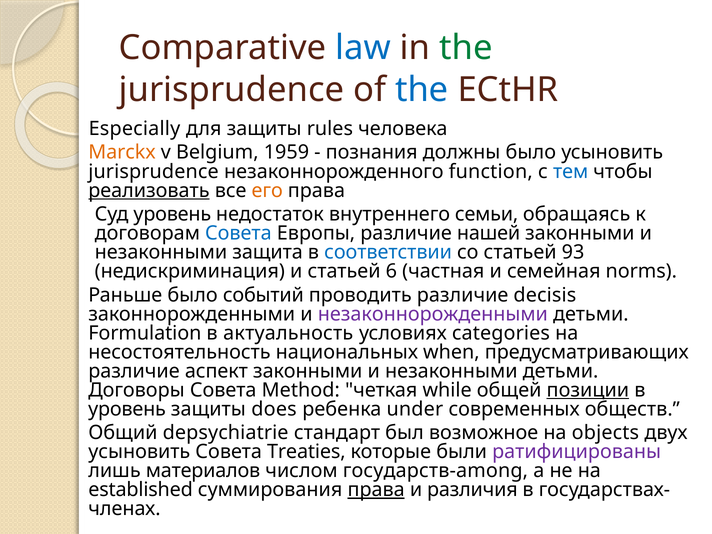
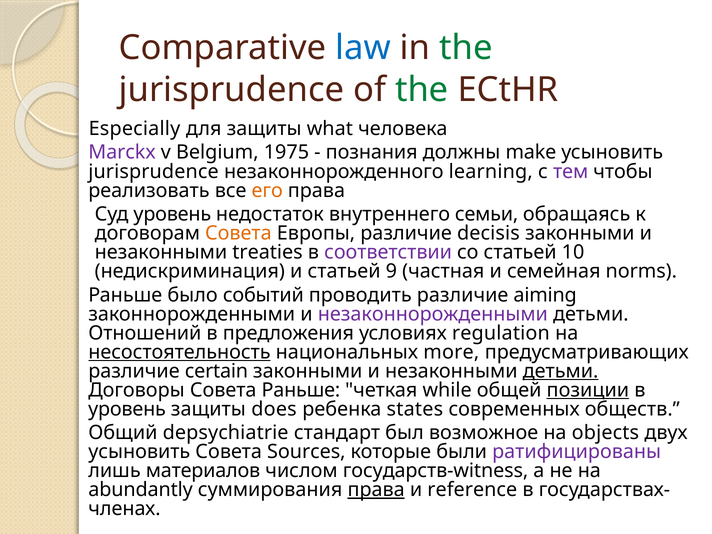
the colour: blue -> green (422, 90)
rules: rules -> what (330, 129)
Marckx colour: orange -> purple (122, 152)
1959: 1959 -> 1975 (286, 152)
должны было: было -> make (531, 152)
function: function -> learning (491, 171)
тем colour: blue -> purple (571, 171)
реализовать underline: present -> none (149, 190)
Совета colour: blue -> orange (238, 233)
нашей: нашей -> decisis (488, 233)
защита: защита -> treaties (268, 252)
соответствии colour: blue -> purple (388, 252)
93: 93 -> 10 (573, 252)
6: 6 -> 9 (391, 271)
decisis: decisis -> aiming (545, 295)
Formulation: Formulation -> Отношений (145, 333)
актуальность: актуальность -> предложения (288, 333)
categories: categories -> regulation (501, 333)
несостоятельность underline: none -> present (179, 352)
when: when -> more (451, 352)
аспект: аспект -> certain (216, 371)
детьми underline: none -> present (561, 371)
Совета Method: Method -> Раньше (301, 390)
under: under -> states (415, 409)
Treaties: Treaties -> Sources (306, 452)
государств-among: государств-among -> государств-witness (436, 471)
established: established -> abundantly (141, 490)
различия: различия -> reference (472, 490)
